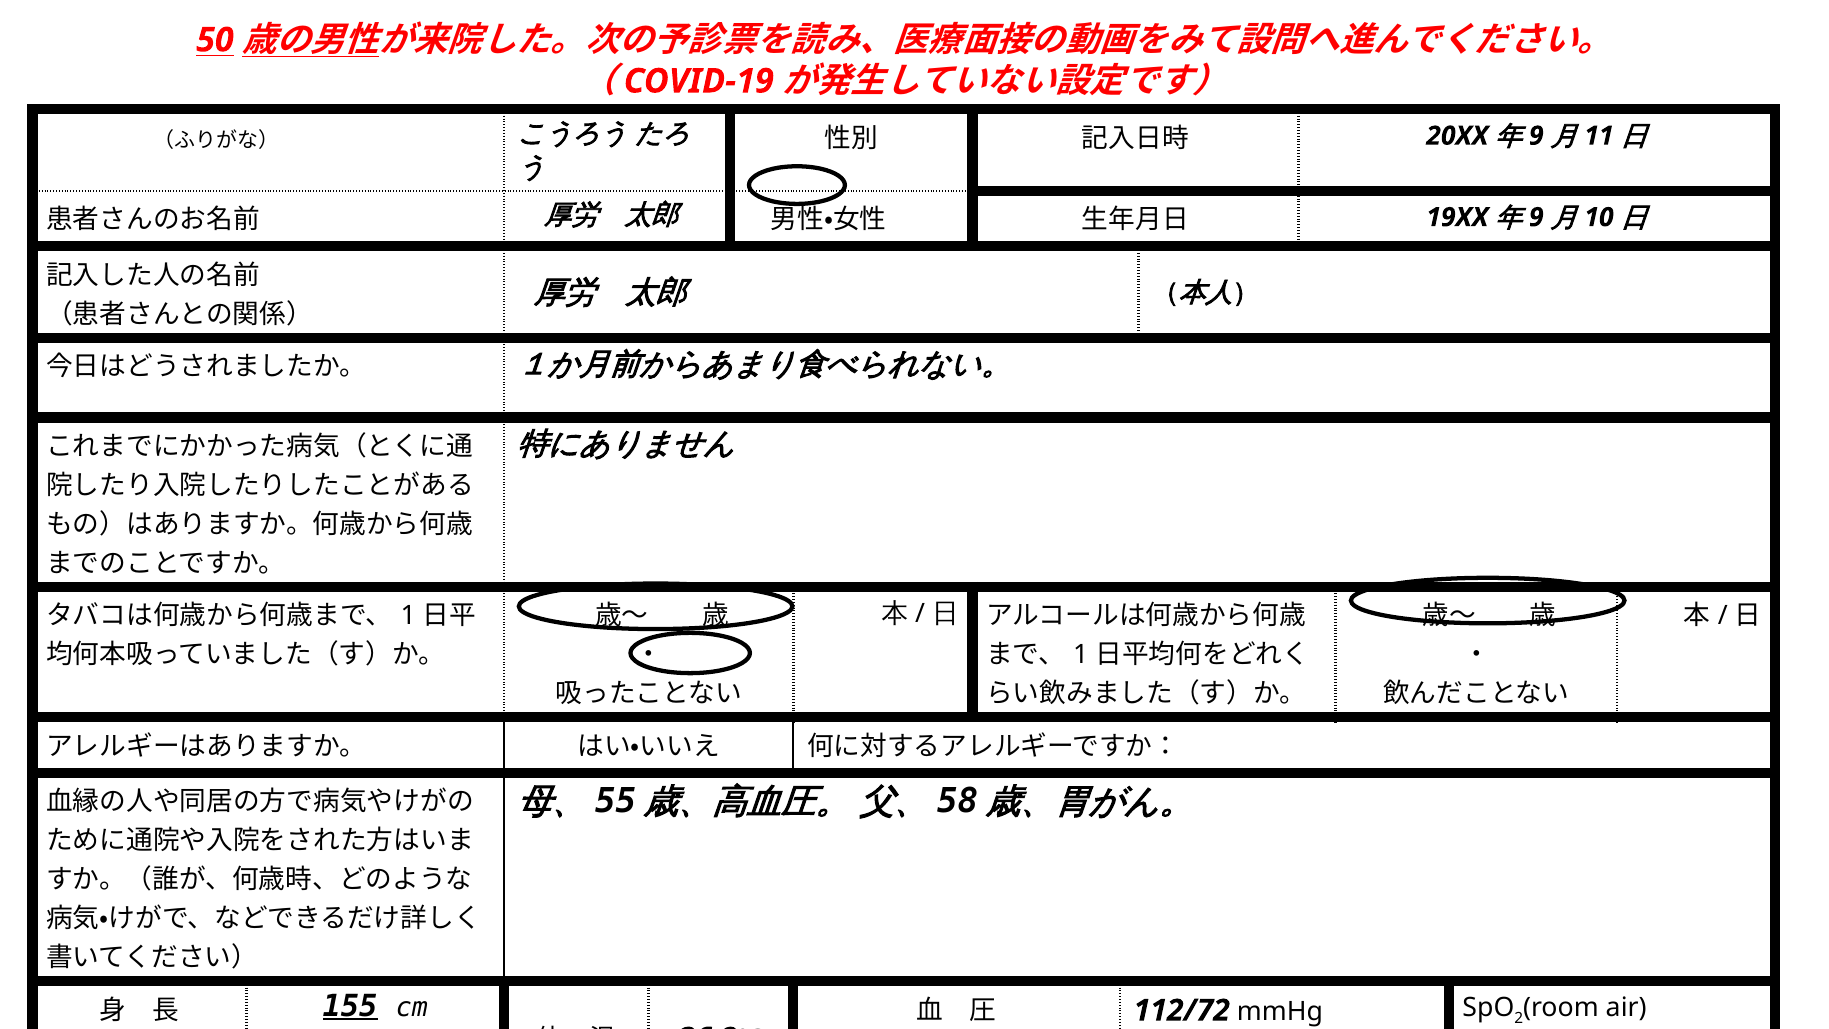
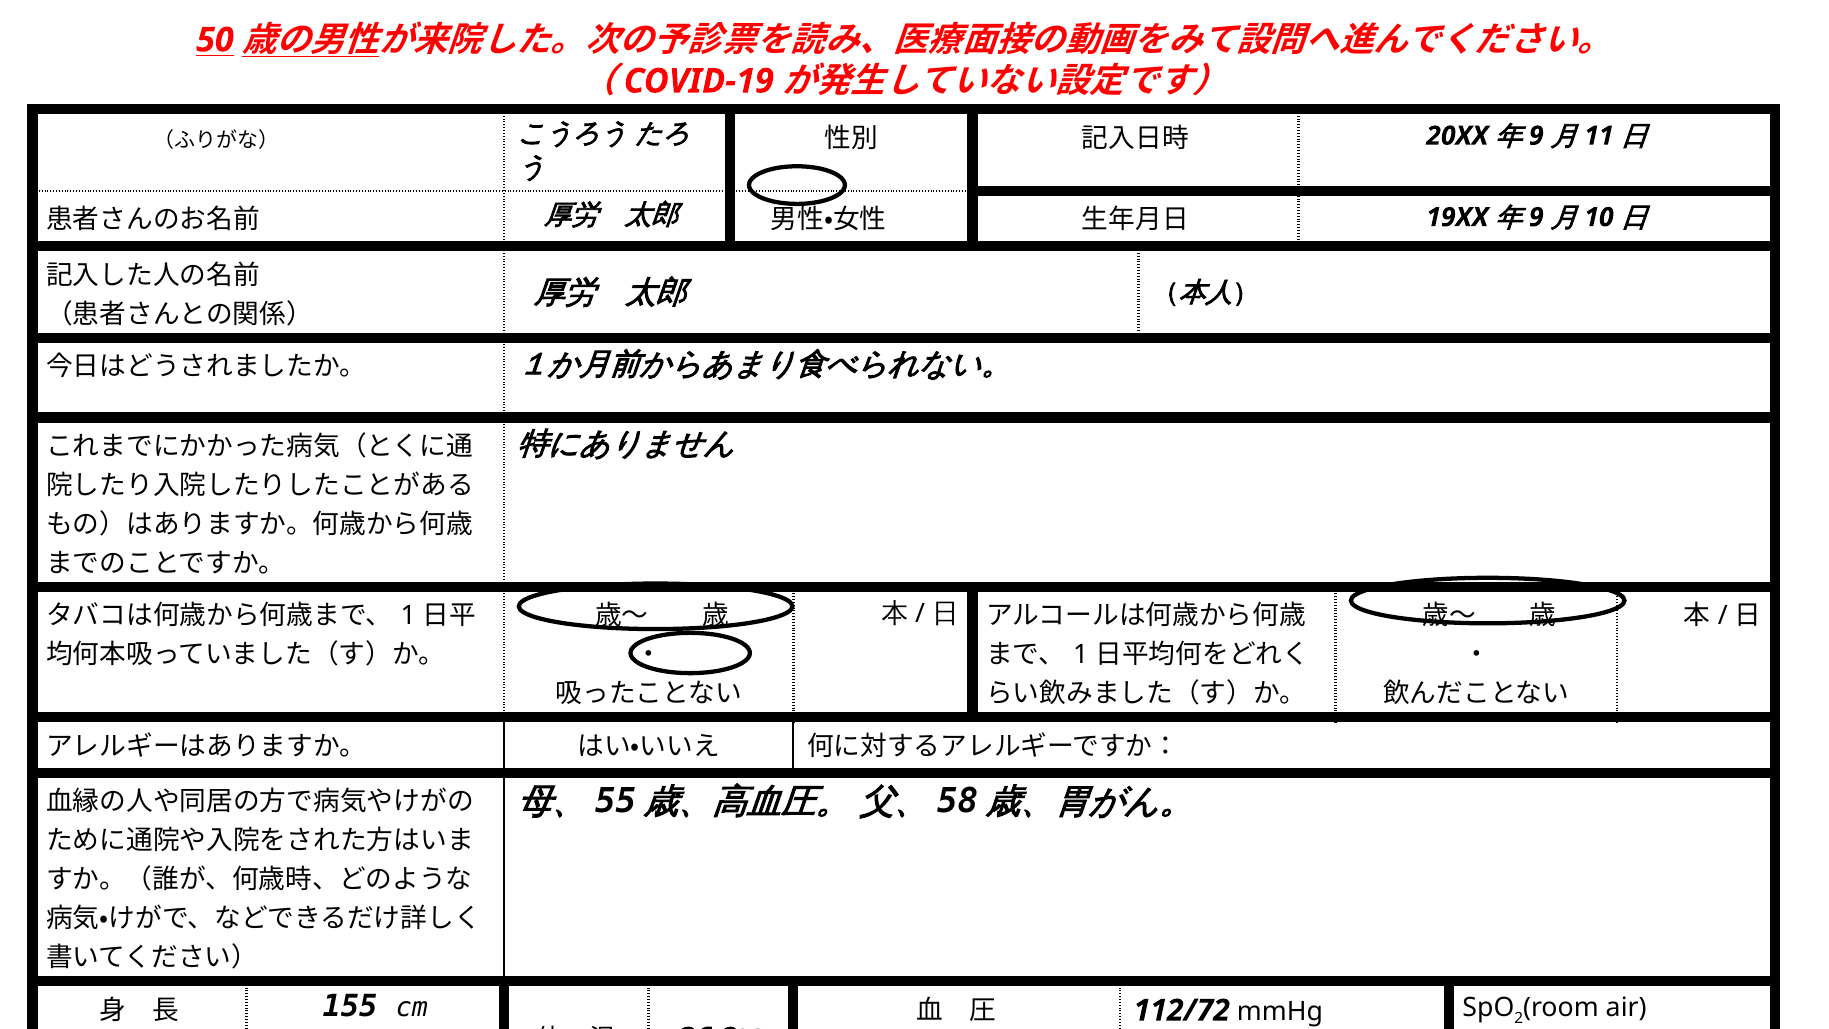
155 underline: present -> none (350, 1006)
